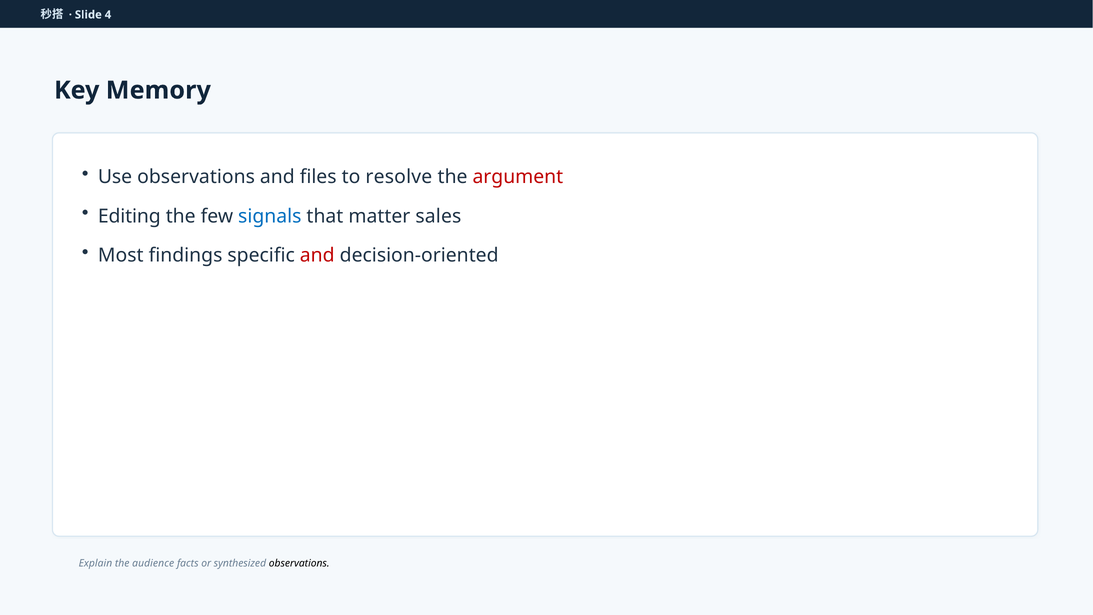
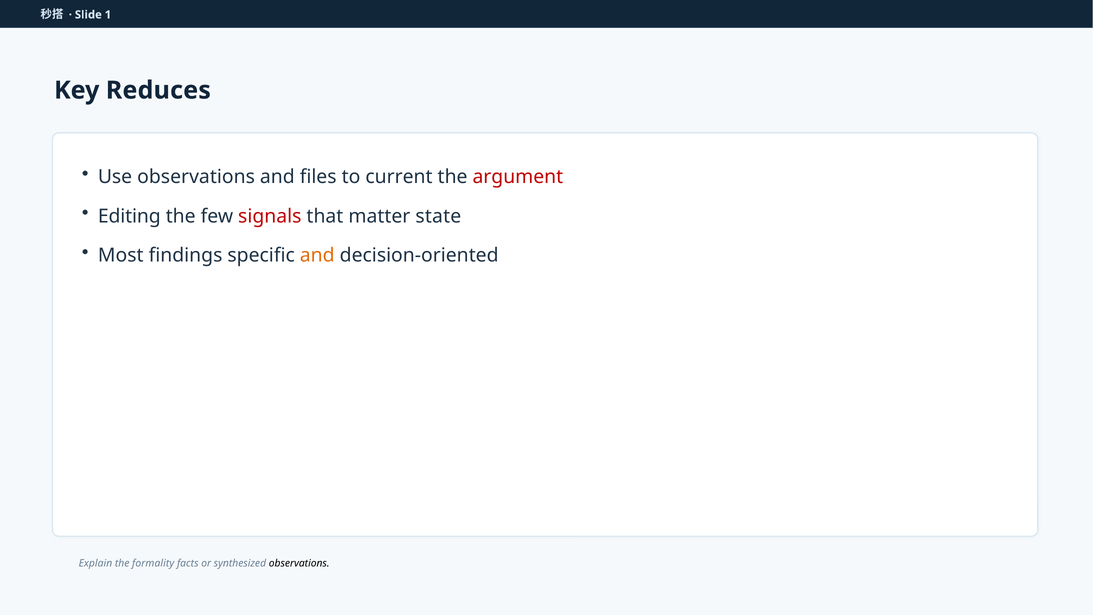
4: 4 -> 1 (108, 15)
Memory: Memory -> Reduces (158, 90)
resolve: resolve -> current (399, 177)
signals colour: blue -> red (270, 216)
sales: sales -> state (438, 216)
and colour: red -> orange (317, 255)
audience: audience -> formality (153, 563)
